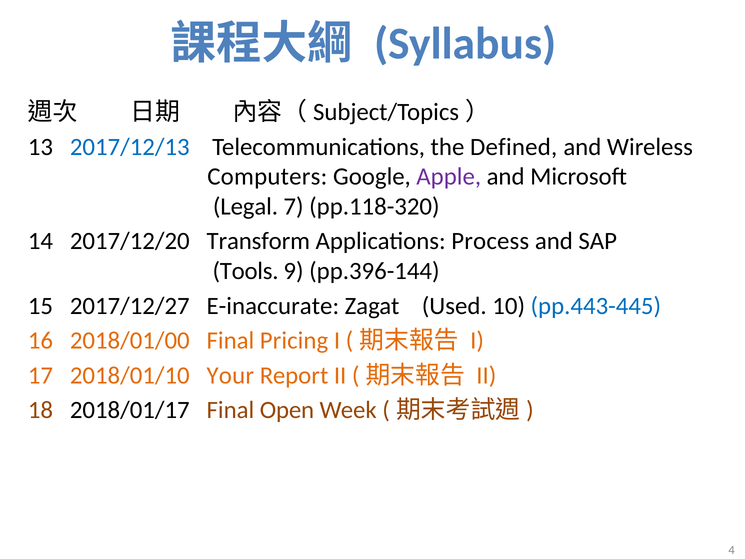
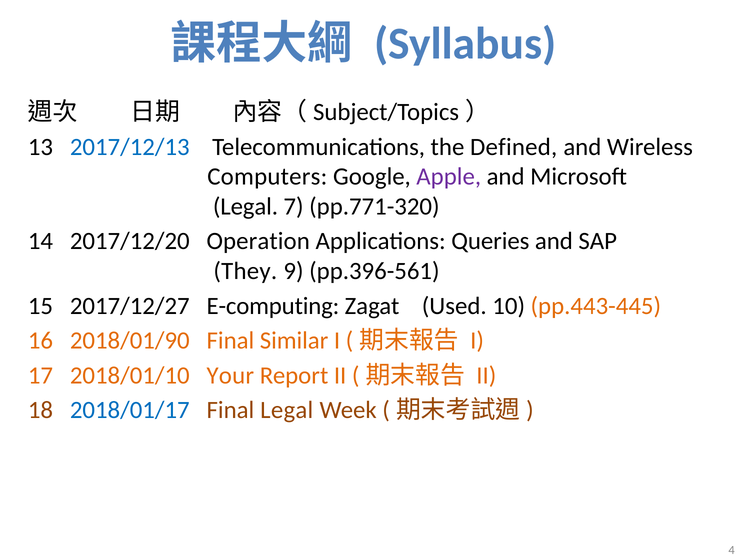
pp.118-320: pp.118-320 -> pp.771-320 (374, 206)
Transform: Transform -> Operation (258, 241)
Process: Process -> Queries (490, 241)
Tools: Tools -> They (245, 271)
pp.396-144: pp.396-144 -> pp.396-561 (374, 271)
E-inaccurate: E-inaccurate -> E-computing (273, 306)
pp.443-445 colour: blue -> orange (596, 306)
2018/01/00: 2018/01/00 -> 2018/01/90 (130, 340)
Pricing: Pricing -> Similar (294, 340)
2018/01/17 colour: black -> blue (130, 410)
Final Open: Open -> Legal (287, 410)
